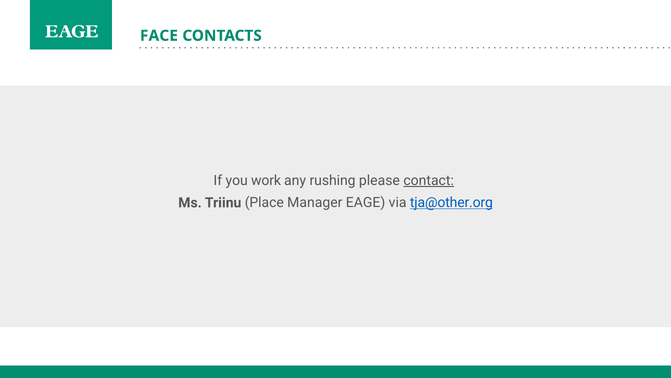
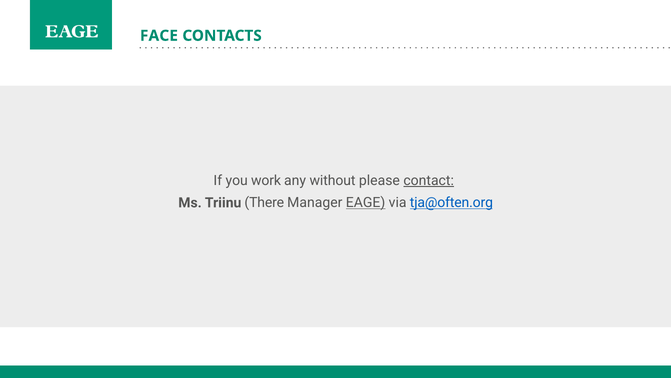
rushing: rushing -> without (333, 180)
Place: Place -> There (264, 202)
EAGE underline: none -> present (366, 202)
tja@other.org: tja@other.org -> tja@often.org (451, 202)
